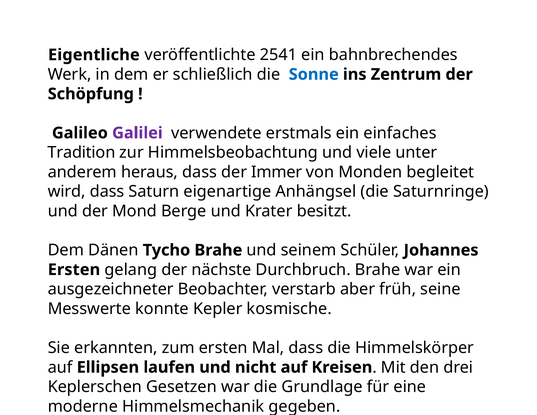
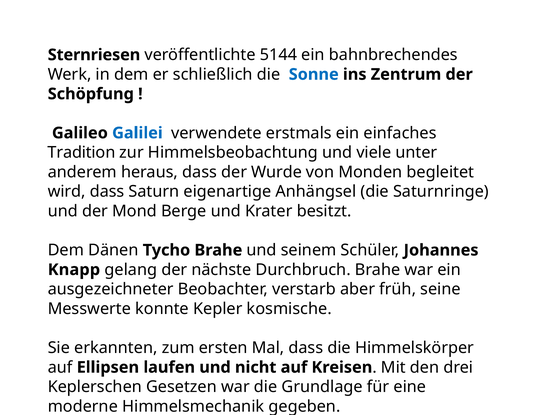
Eigentliche: Eigentliche -> Sternriesen (94, 55)
2541: 2541 -> 5144 (278, 55)
Galilei colour: purple -> blue (137, 133)
Immer: Immer -> Wurde (277, 172)
Ersten: Ersten -> Knapp (74, 270)
